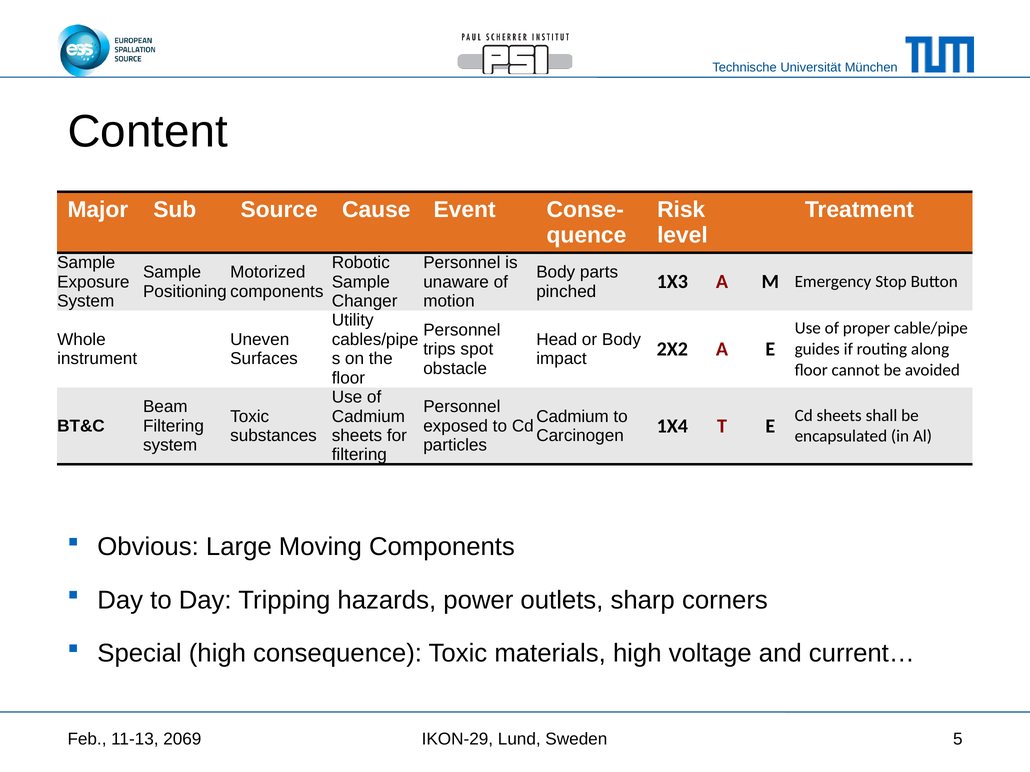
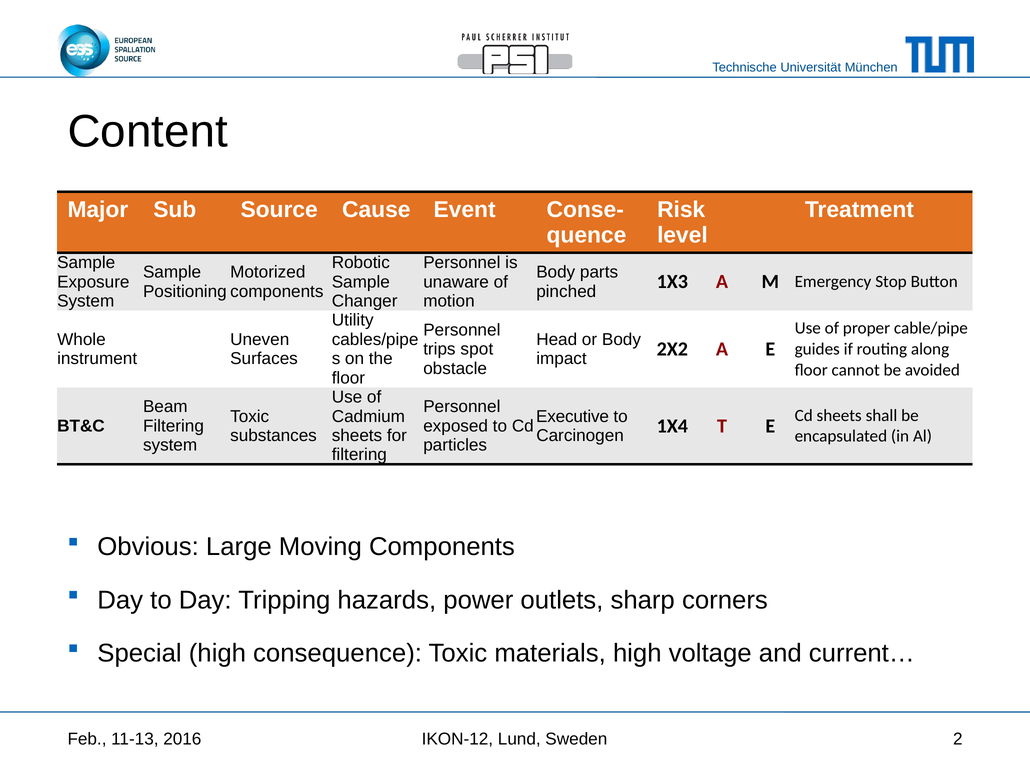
Cadmium: Cadmium -> Executive (572, 417)
2069: 2069 -> 2016 (182, 739)
IKON-29: IKON-29 -> IKON-12 (457, 739)
5: 5 -> 2 (958, 739)
